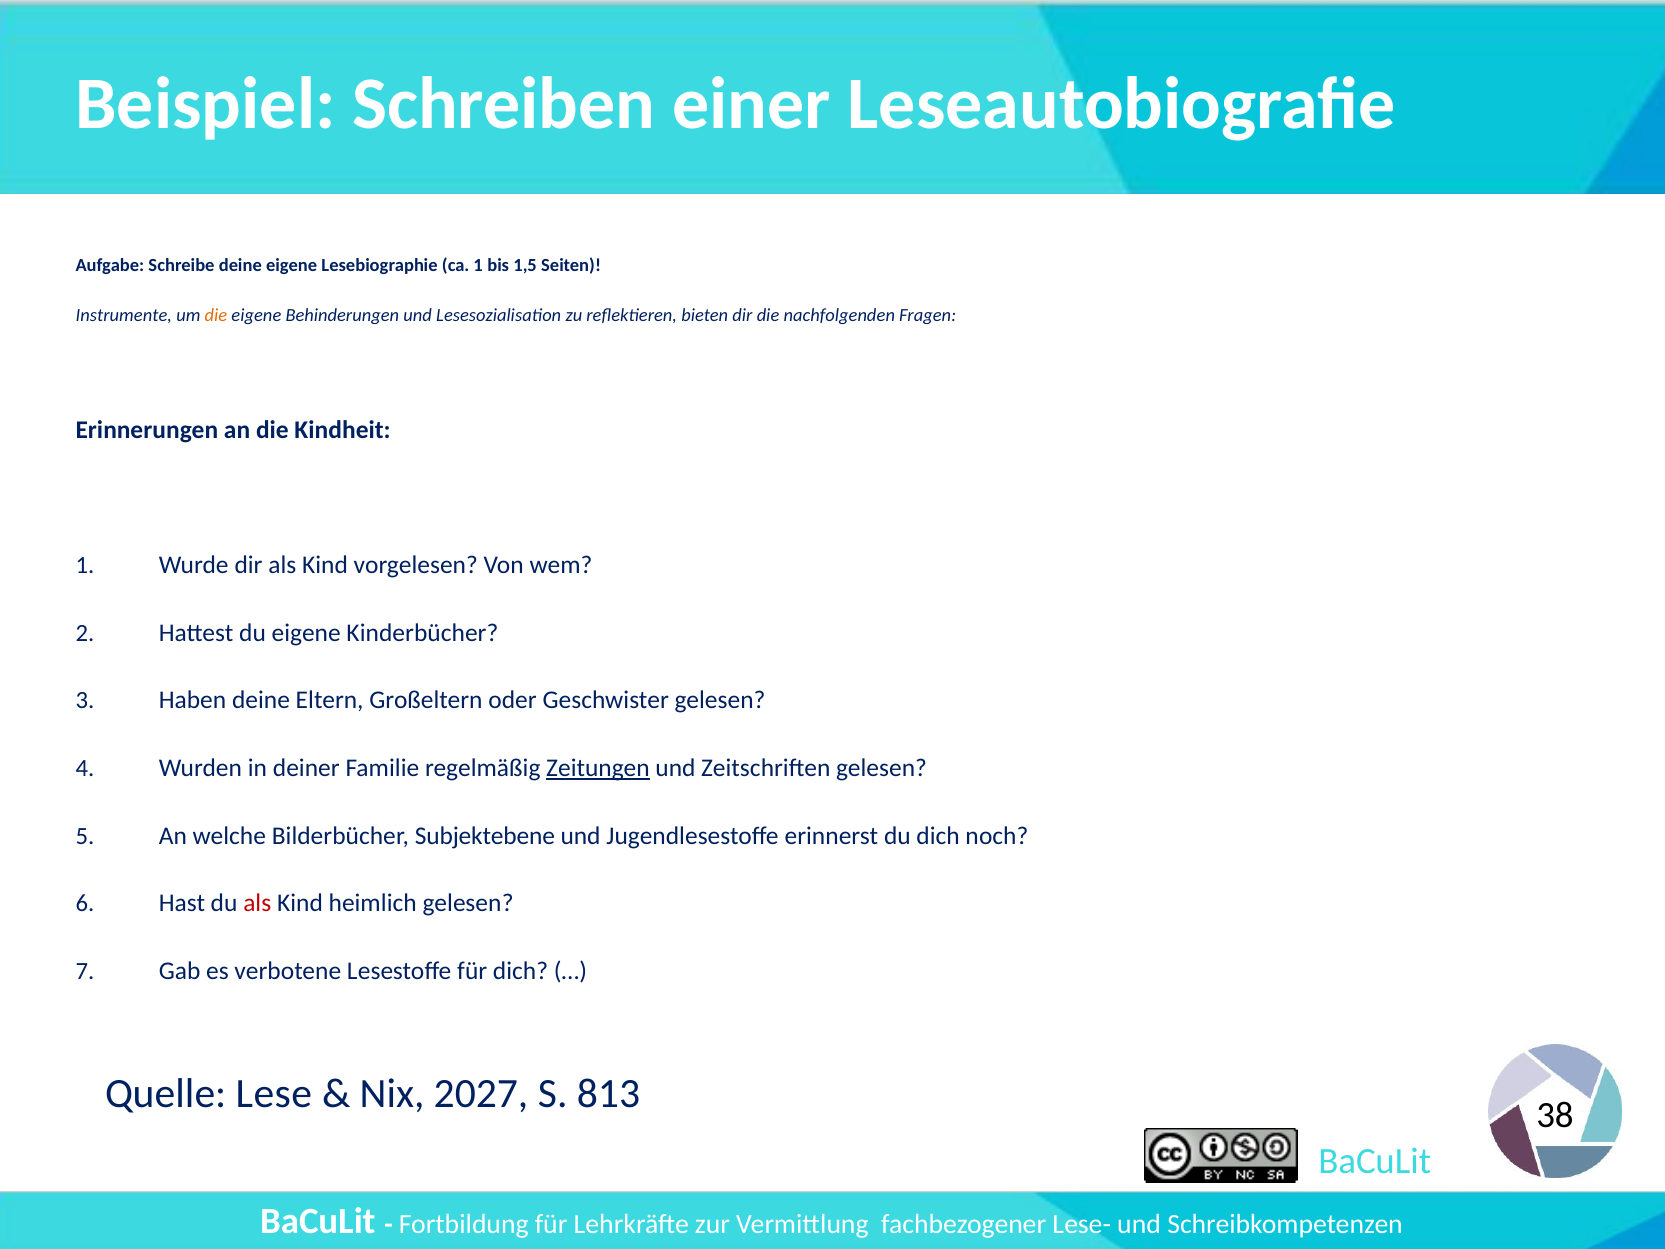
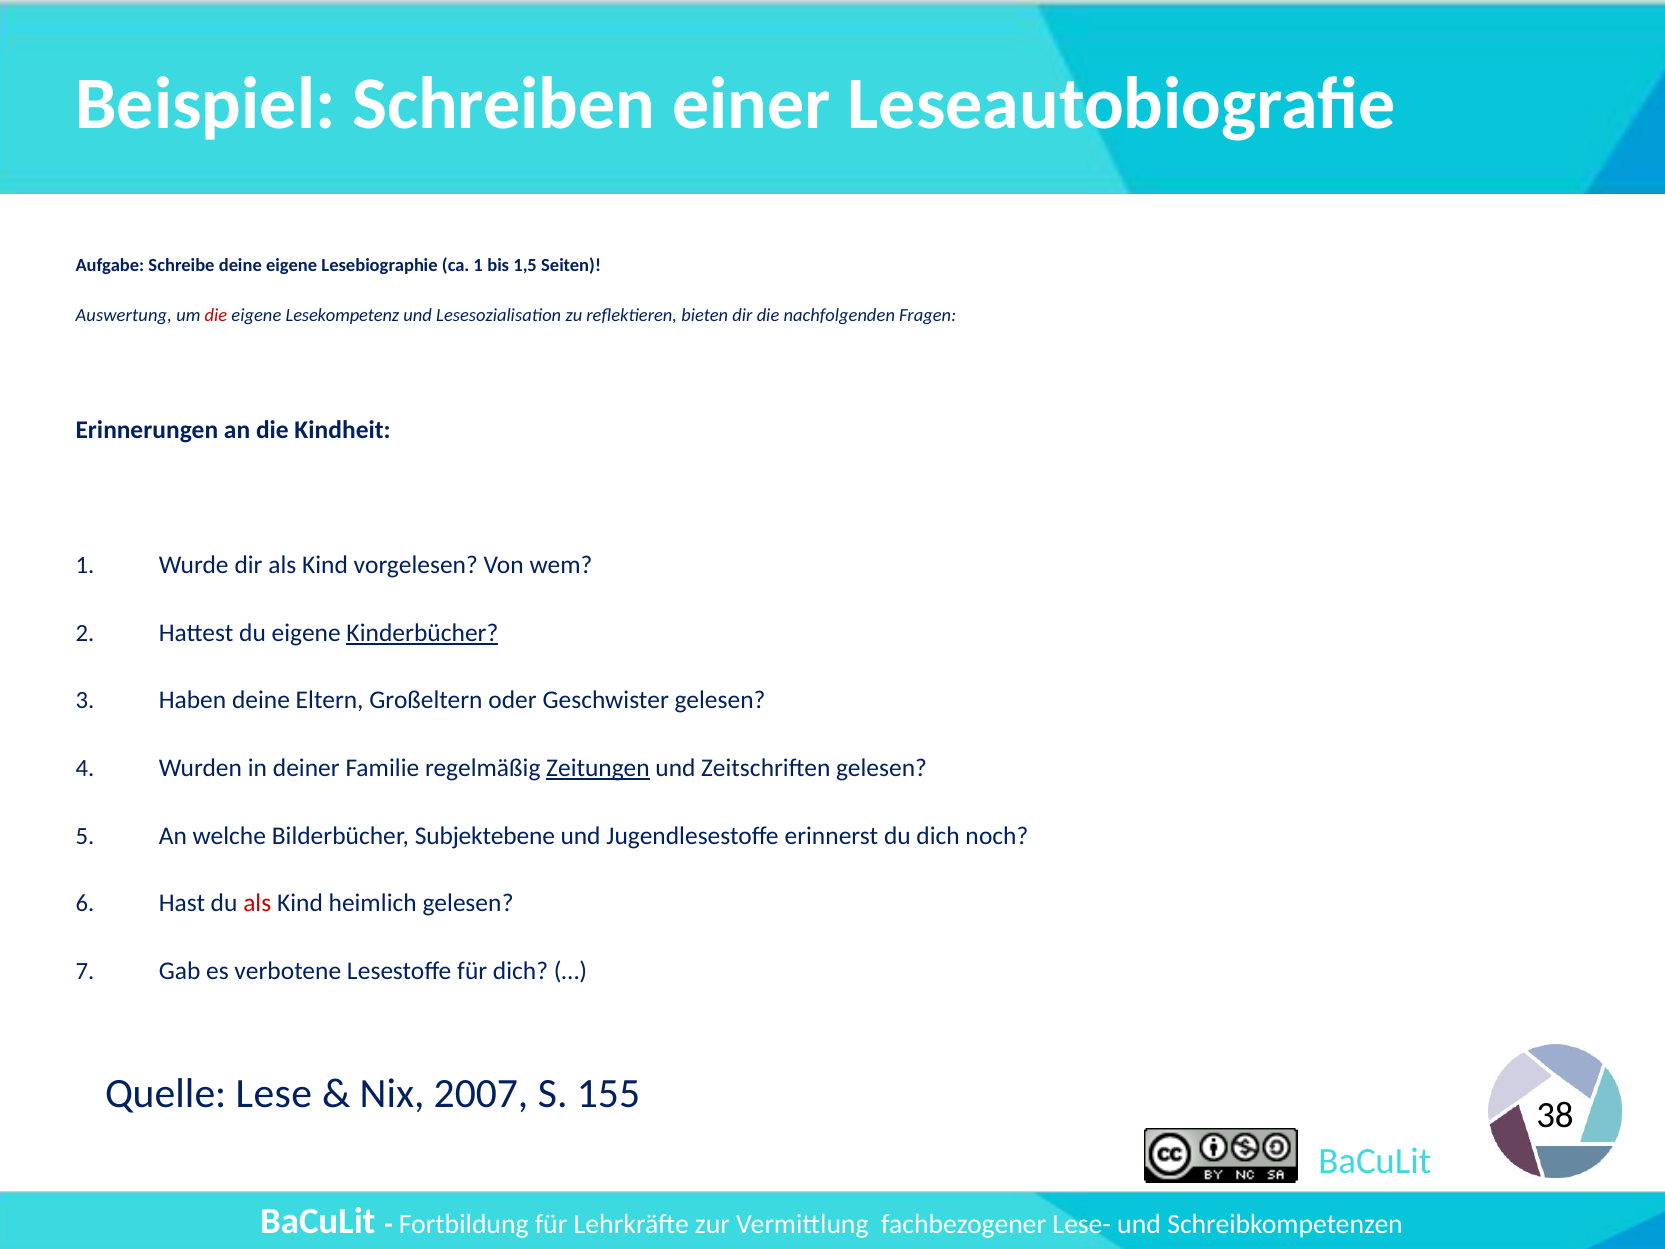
Instrumente: Instrumente -> Auswertung (124, 316)
die colour: orange -> red (216, 316)
Behinderungen: Behinderungen -> Lesekompetenz (342, 316)
Kinderbücher underline: none -> present (422, 633)
2027: 2027 -> 2007 (481, 1093)
813: 813 -> 155 (609, 1093)
